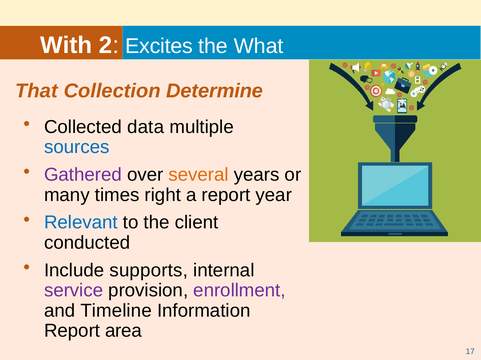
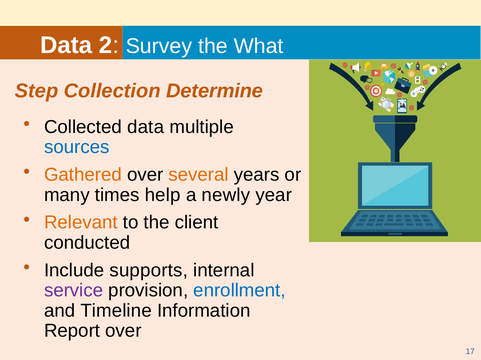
With: With -> Data (66, 45)
Excites: Excites -> Survey (159, 46)
That: That -> Step (37, 91)
Gathered colour: purple -> orange (83, 175)
right: right -> help (163, 195)
a report: report -> newly (226, 195)
Relevant colour: blue -> orange (81, 223)
enrollment colour: purple -> blue (240, 291)
Report area: area -> over (123, 331)
